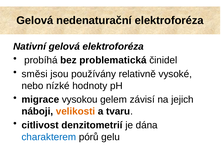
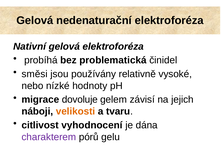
vysokou: vysokou -> dovoluje (80, 99)
denzitometrií: denzitometrií -> vyhodnocení (92, 125)
charakterem colour: blue -> purple (49, 137)
